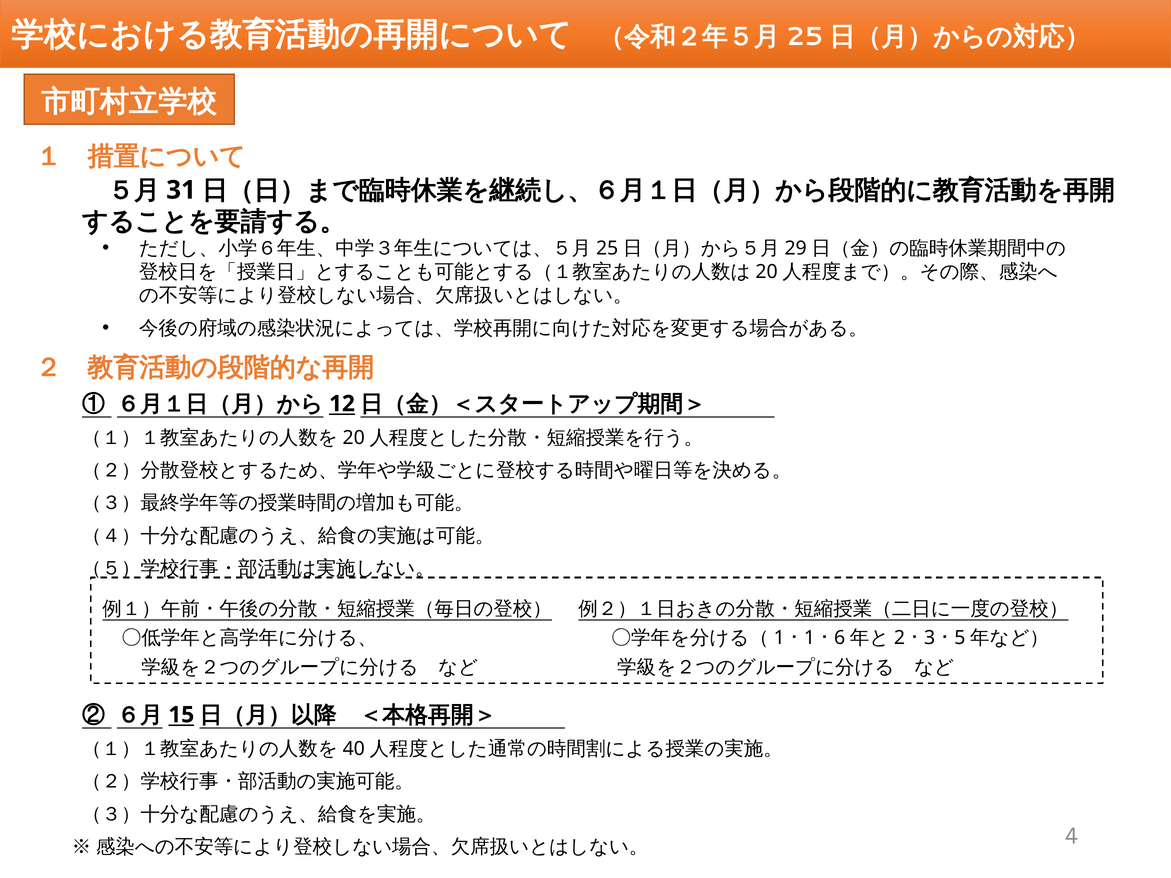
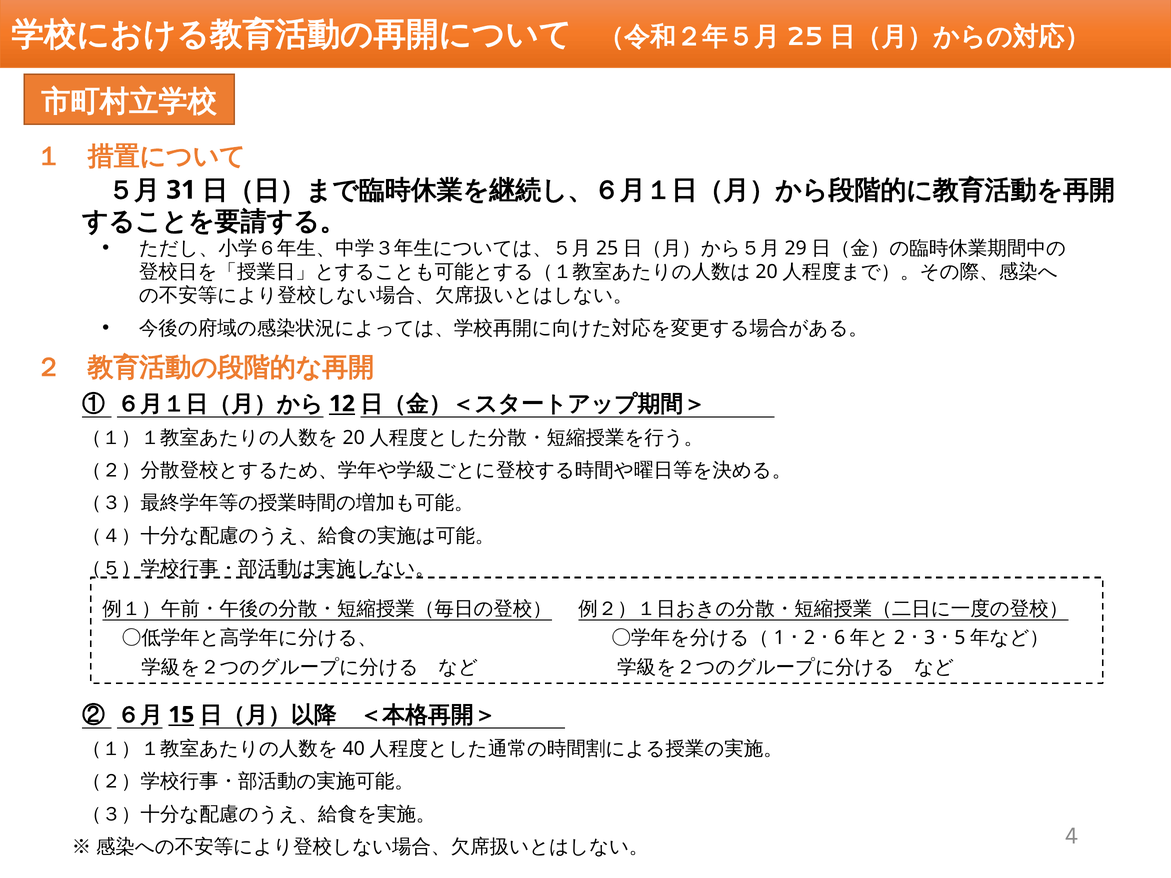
1: 1 -> 2 (809, 638)
